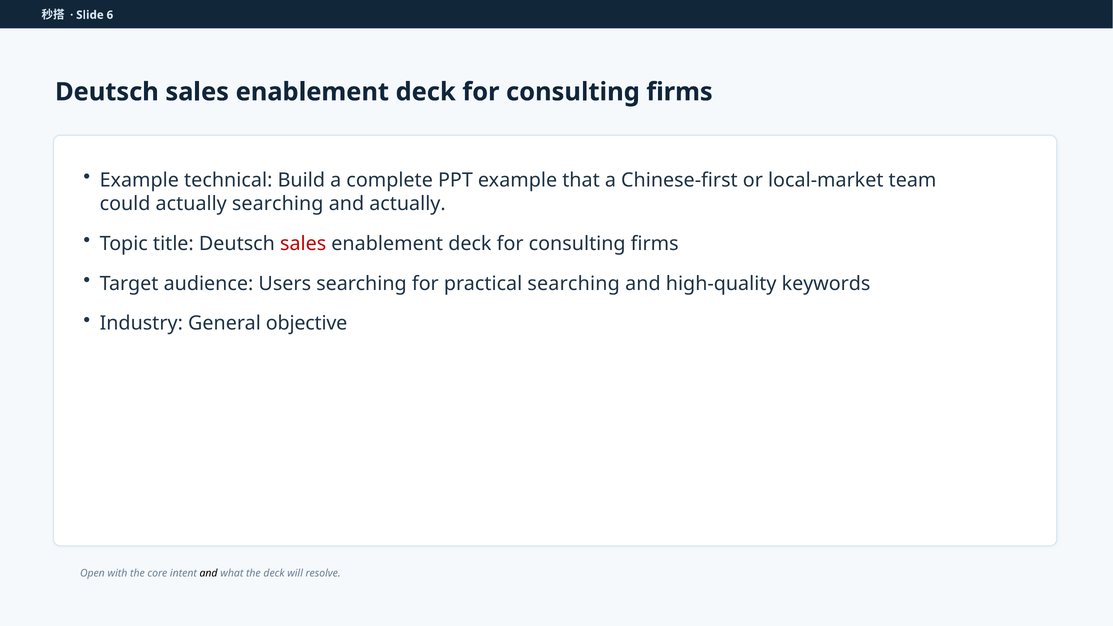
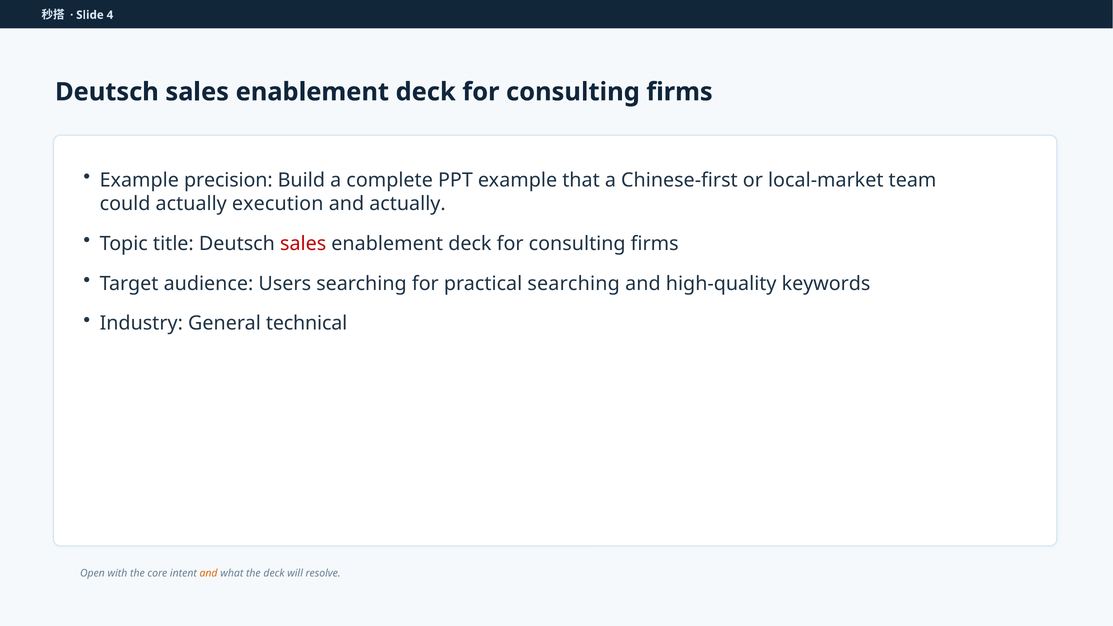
6: 6 -> 4 (110, 15)
technical: technical -> precision (228, 180)
actually searching: searching -> execution (278, 204)
objective: objective -> technical (307, 323)
and colour: black -> orange (209, 573)
